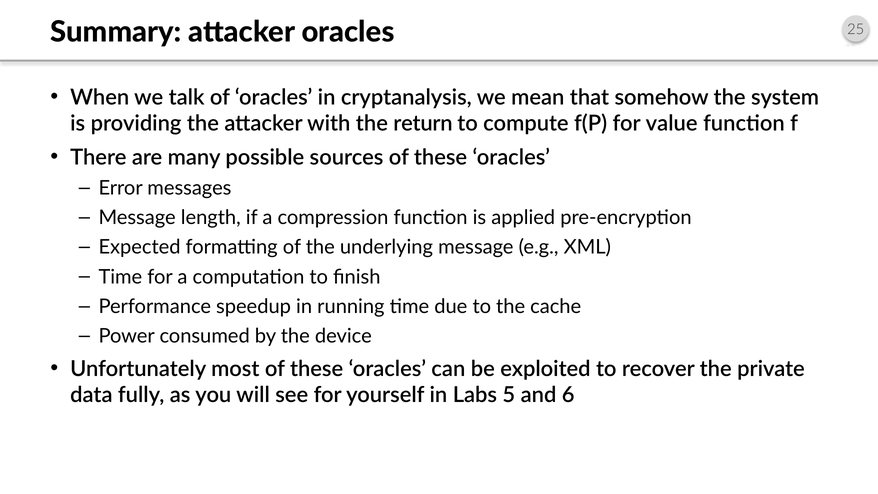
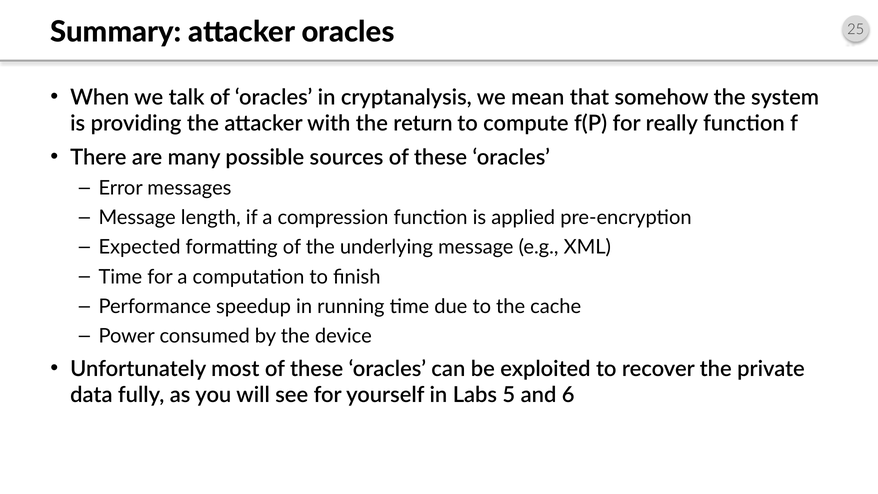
value: value -> really (672, 124)
